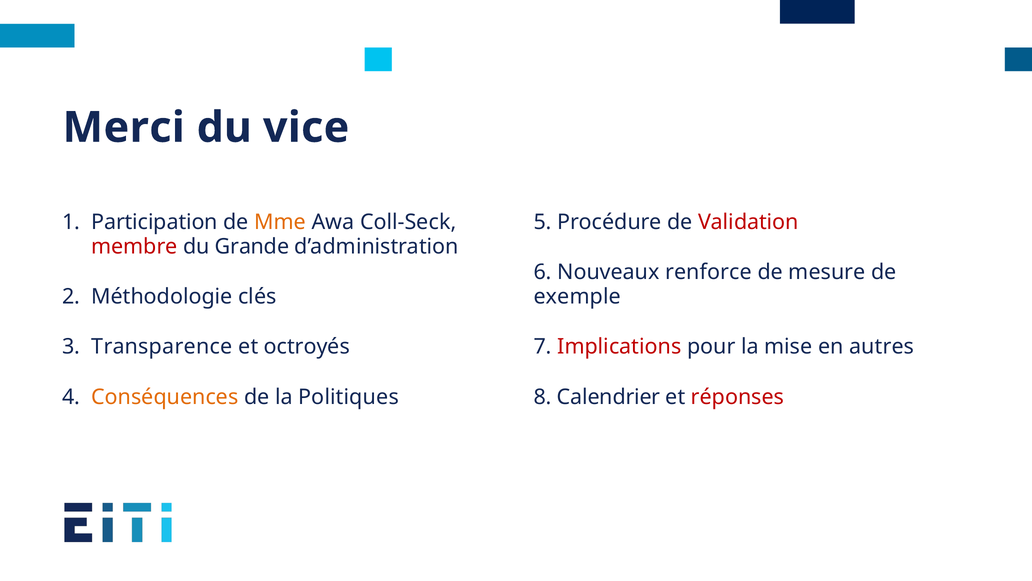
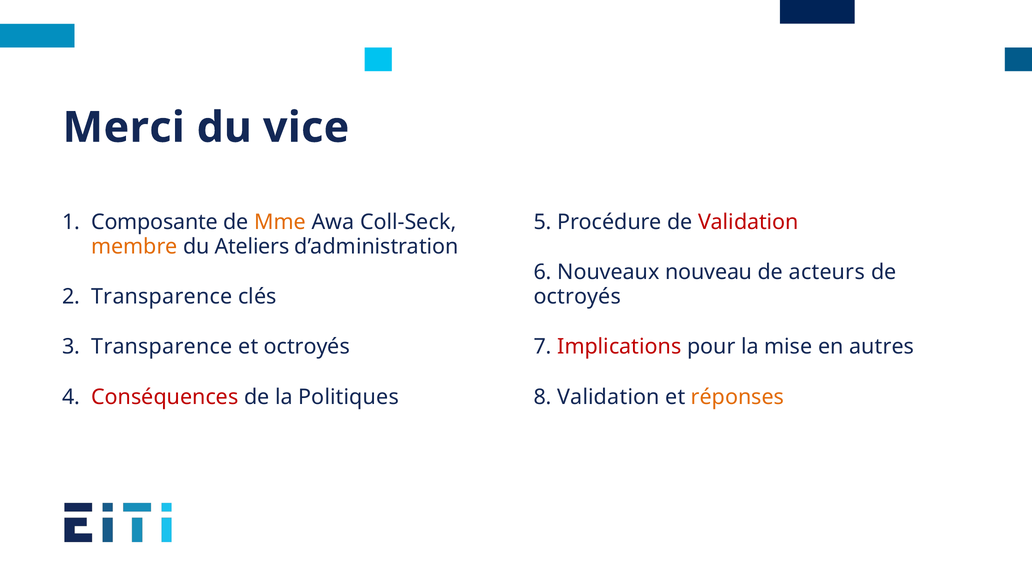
Participation: Participation -> Composante (155, 222)
membre colour: red -> orange (134, 246)
Grande: Grande -> Ateliers (252, 246)
renforce: renforce -> nouveau (709, 272)
mesure: mesure -> acteurs (827, 272)
Méthodologie: Méthodologie -> Transparence (162, 296)
exemple: exemple -> octroyés (577, 296)
Conséquences colour: orange -> red (165, 397)
8 Calendrier: Calendrier -> Validation (608, 397)
réponses colour: red -> orange (737, 397)
